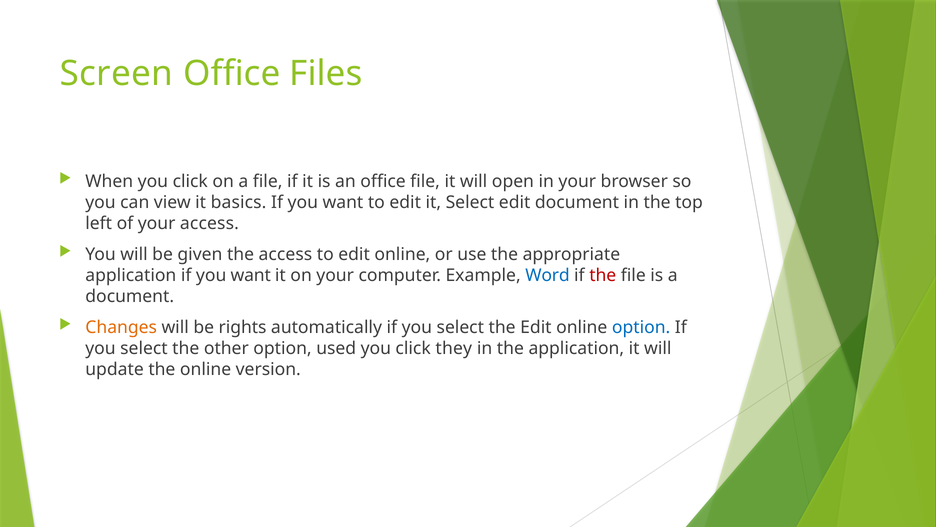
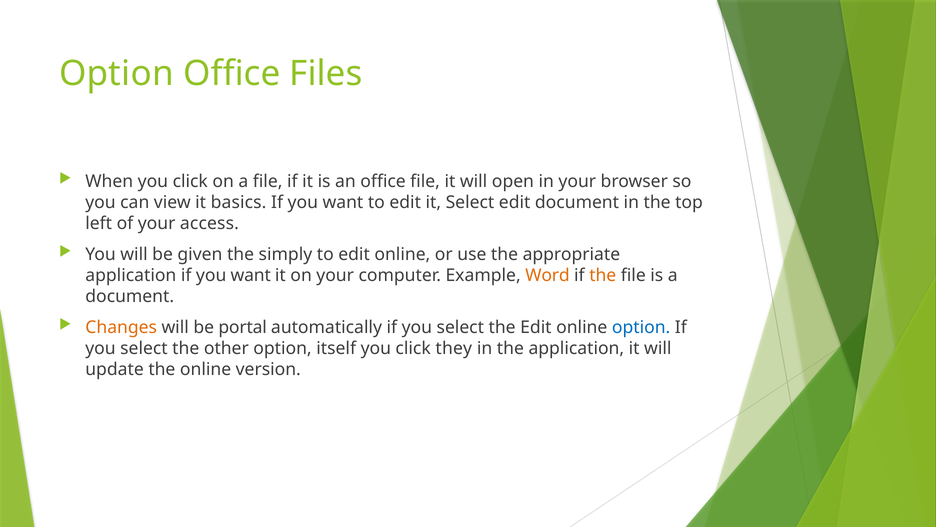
Screen: Screen -> Option (116, 74)
the access: access -> simply (285, 254)
Word colour: blue -> orange (547, 275)
the colour: red -> orange (603, 275)
rights: rights -> portal (243, 327)
used: used -> itself (336, 348)
